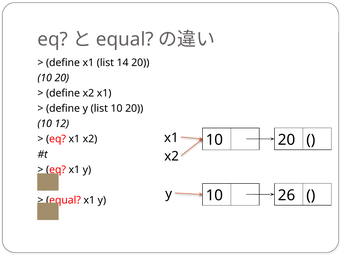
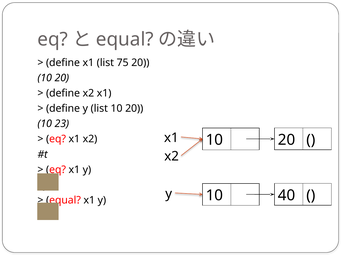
14: 14 -> 75 (123, 63)
12: 12 -> 23 (62, 124)
26: 26 -> 40 (287, 195)
